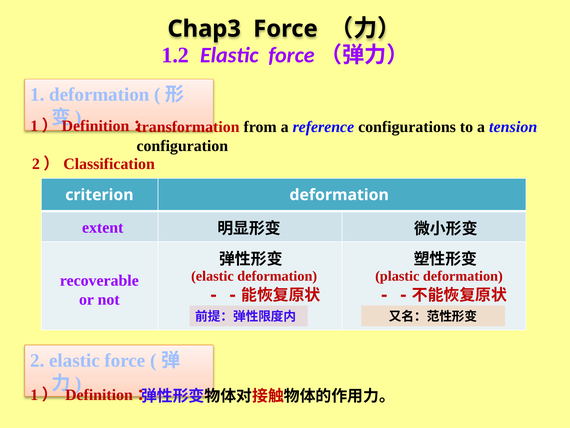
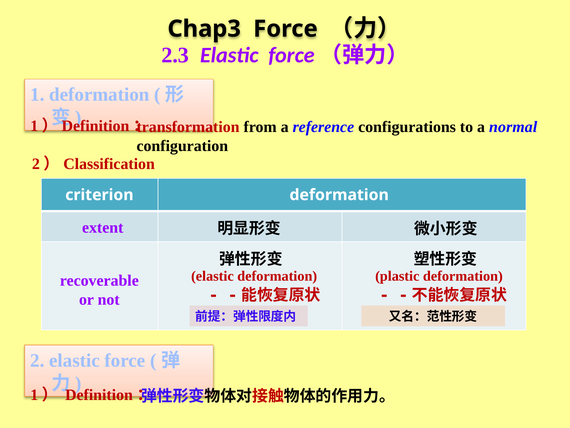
1.2: 1.2 -> 2.3 (175, 55)
tension: tension -> normal (513, 127)
